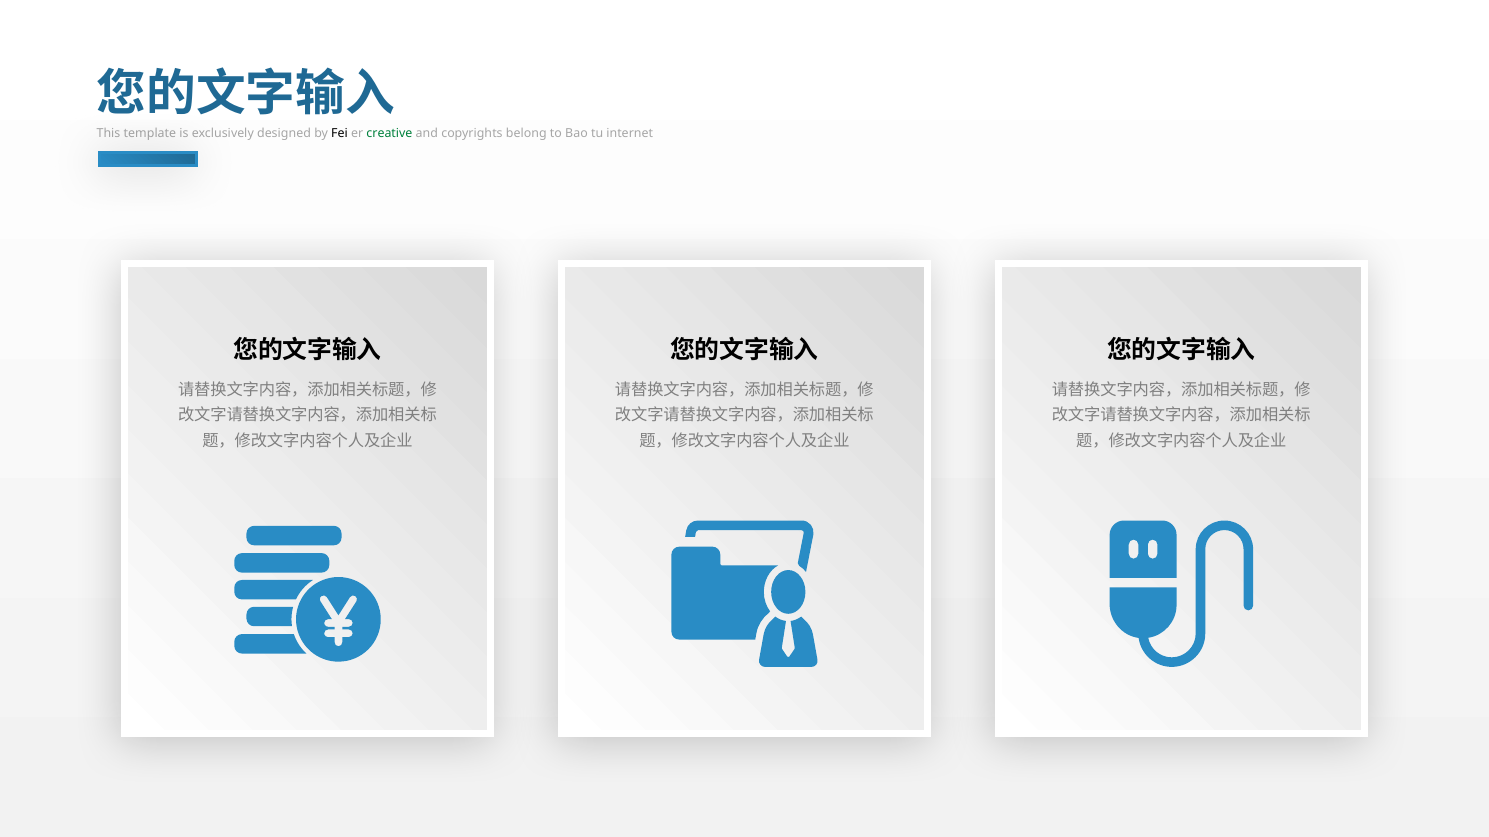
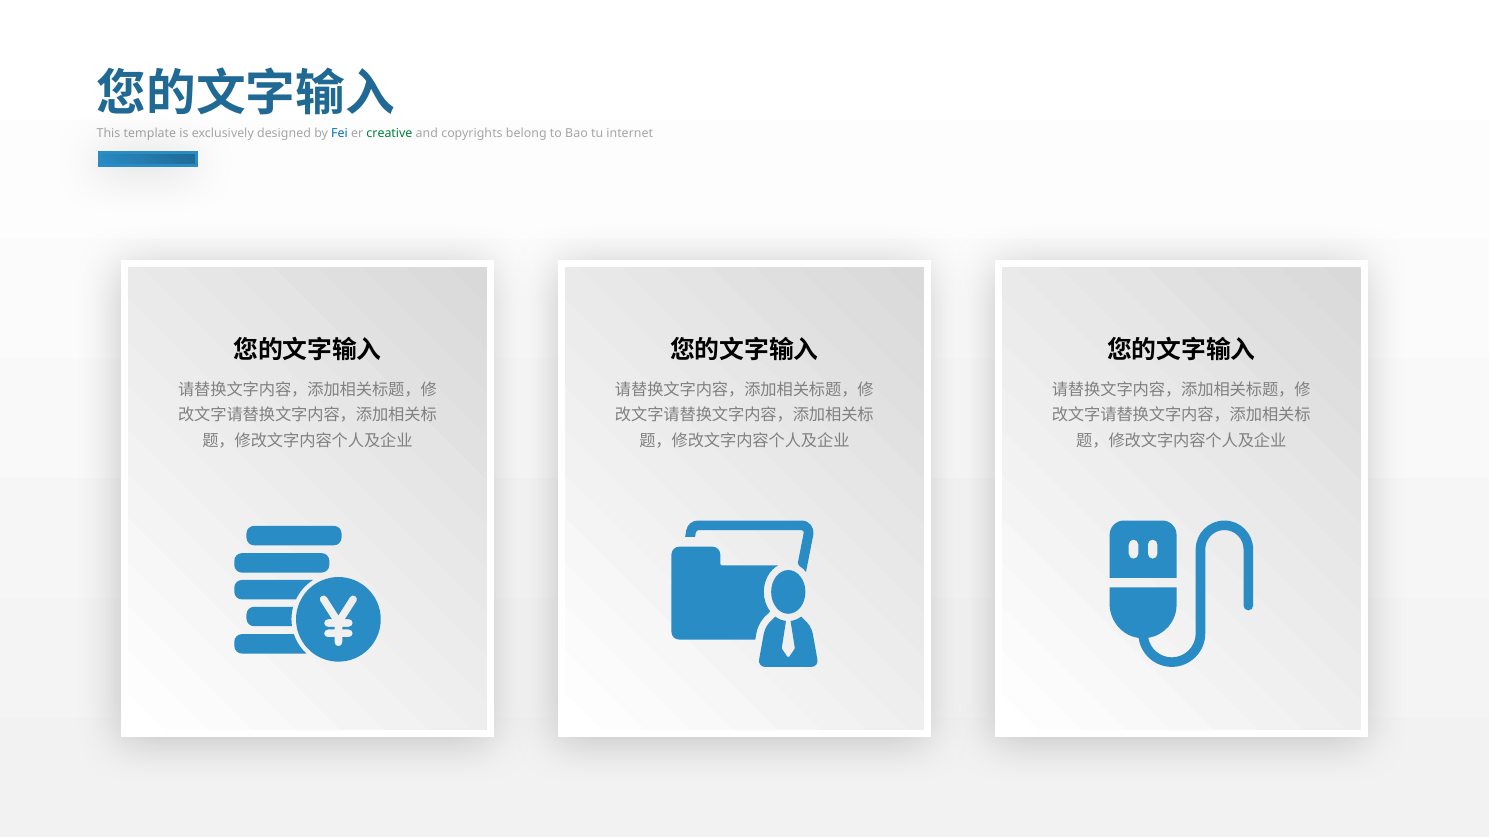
Fei colour: black -> blue (340, 133)
